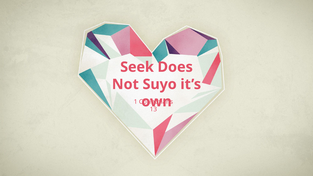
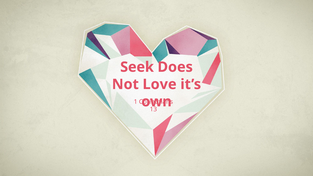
Suyo: Suyo -> Love (160, 84)
